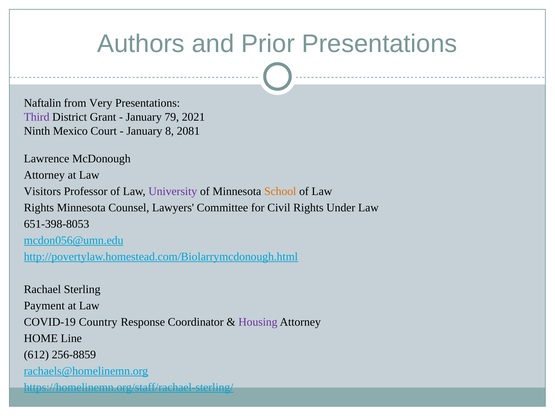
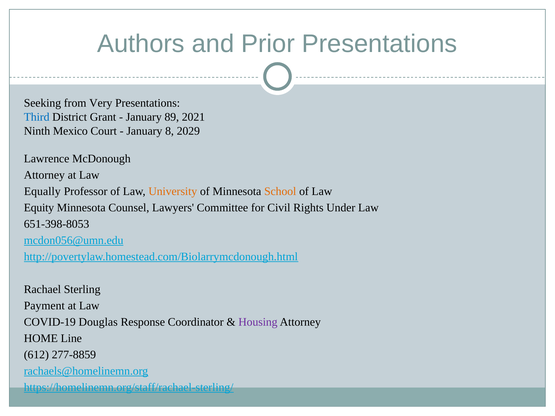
Naftalin: Naftalin -> Seeking (42, 103)
Third colour: purple -> blue (37, 117)
79: 79 -> 89 (172, 117)
2081: 2081 -> 2029 (188, 131)
Visitors: Visitors -> Equally (42, 191)
University colour: purple -> orange (173, 191)
Rights: Rights -> Equity (39, 208)
Country: Country -> Douglas (98, 322)
256-8859: 256-8859 -> 277-8859 (74, 355)
